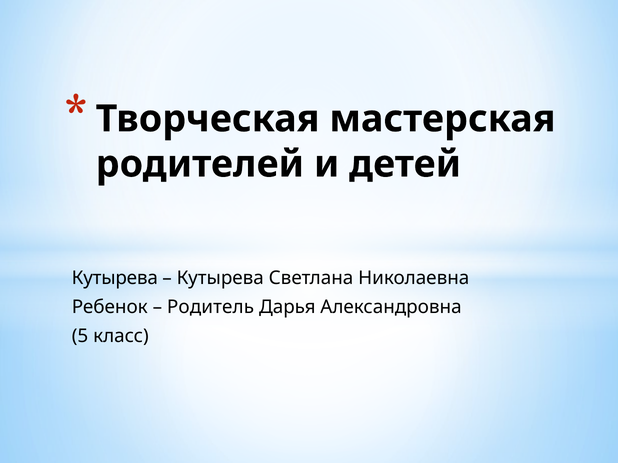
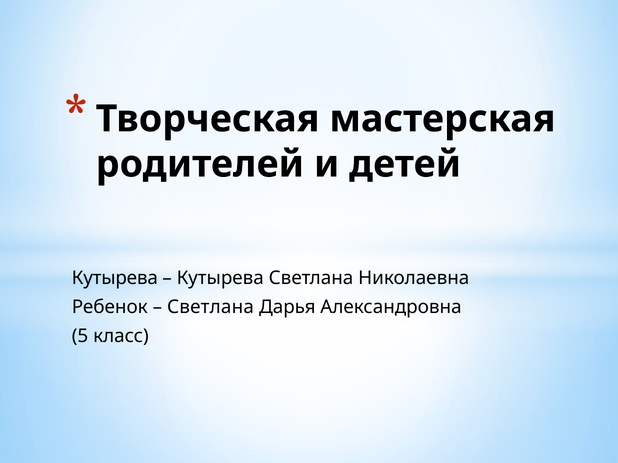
Родитель: Родитель -> Светлана (210, 307)
